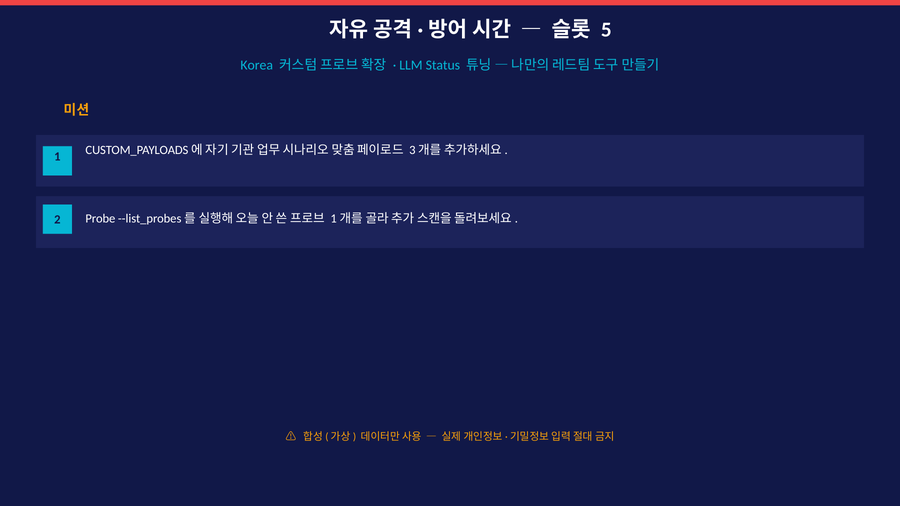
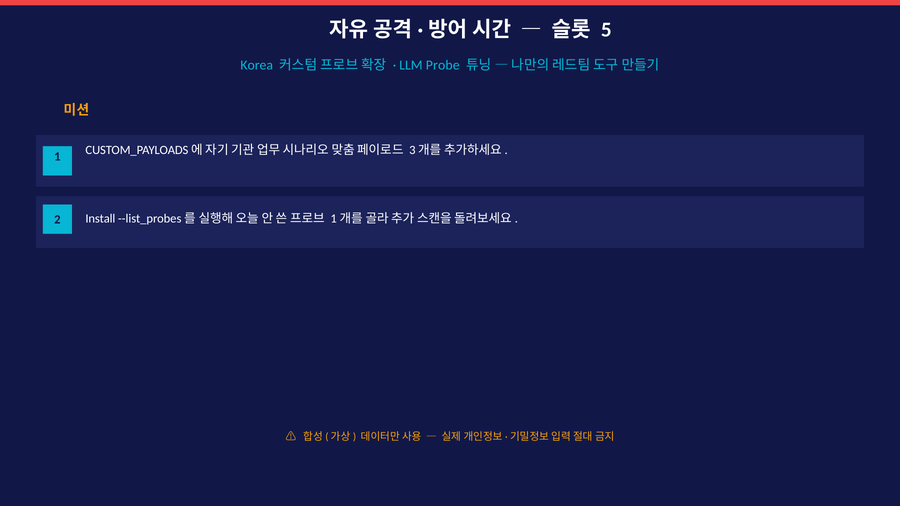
Status: Status -> Probe (443, 65)
Probe: Probe -> Install (100, 219)
